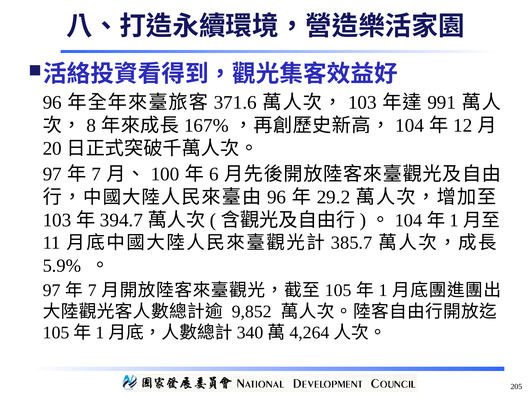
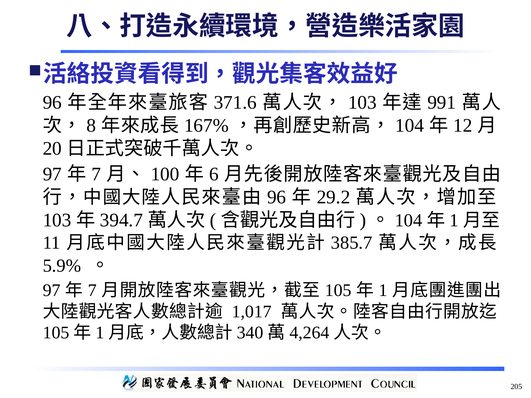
9,852: 9,852 -> 1,017 (252, 312)
